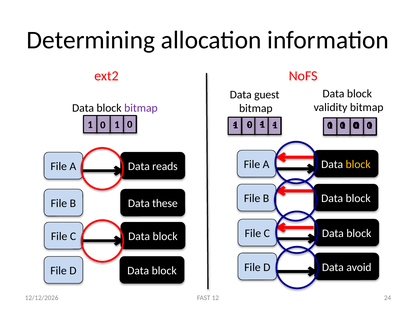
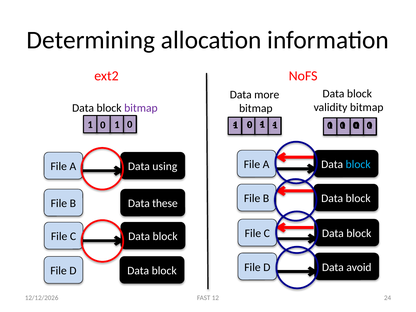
guest: guest -> more (267, 95)
block colour: yellow -> light blue (358, 164)
reads: reads -> using (165, 166)
